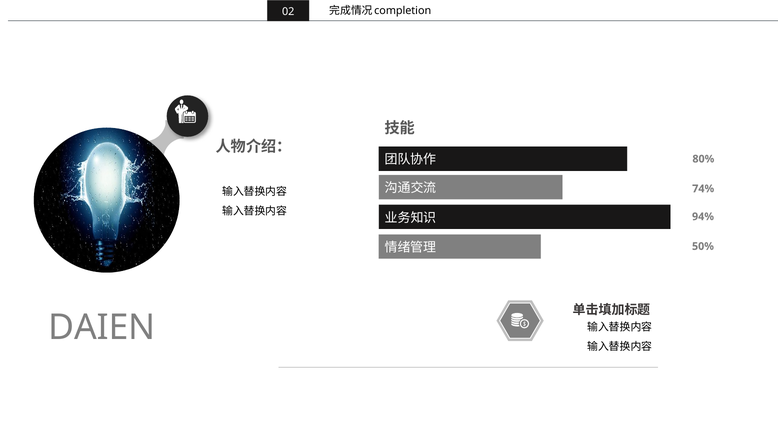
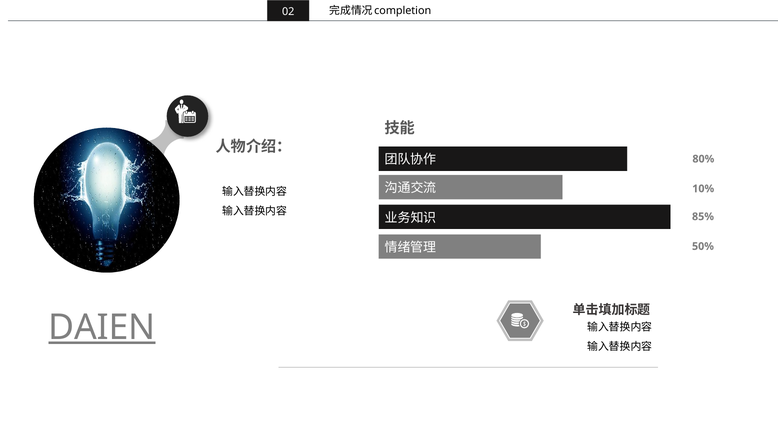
74%: 74% -> 10% (703, 189)
94%: 94% -> 85% (703, 217)
DAIEN underline: none -> present (102, 327)
